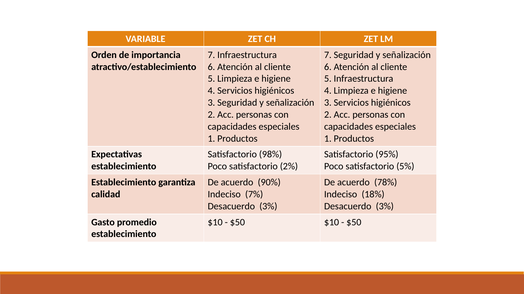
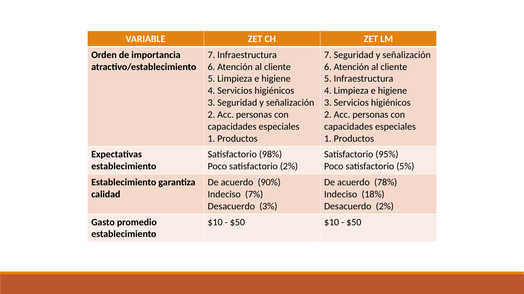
3%: 3% -> 2% (385, 207)
